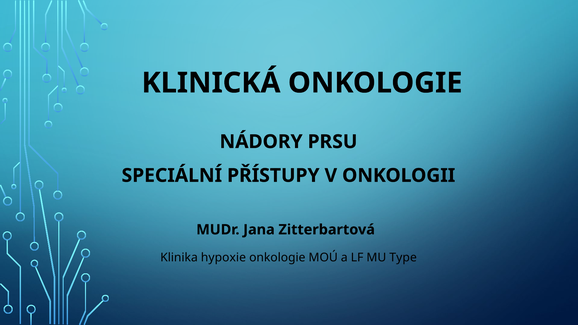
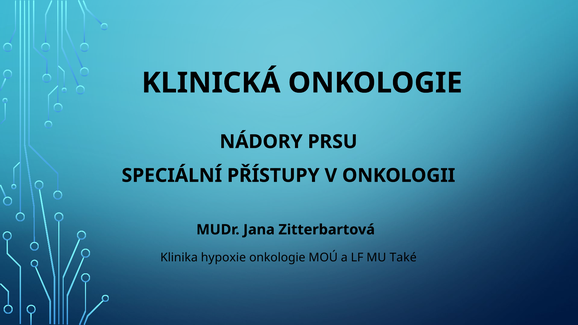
Type: Type -> Také (403, 258)
